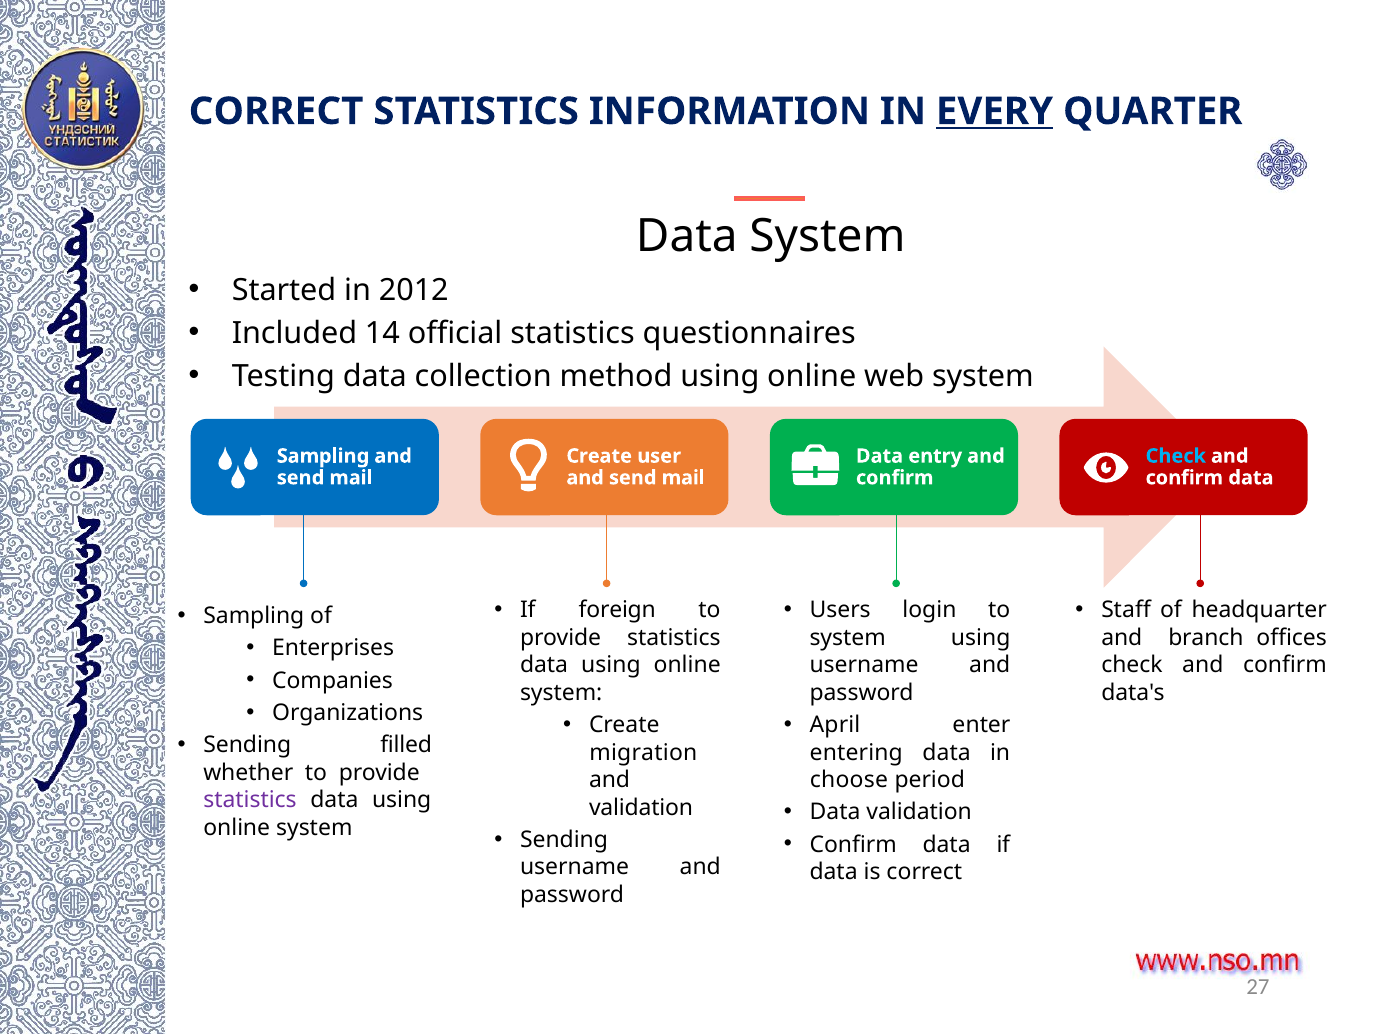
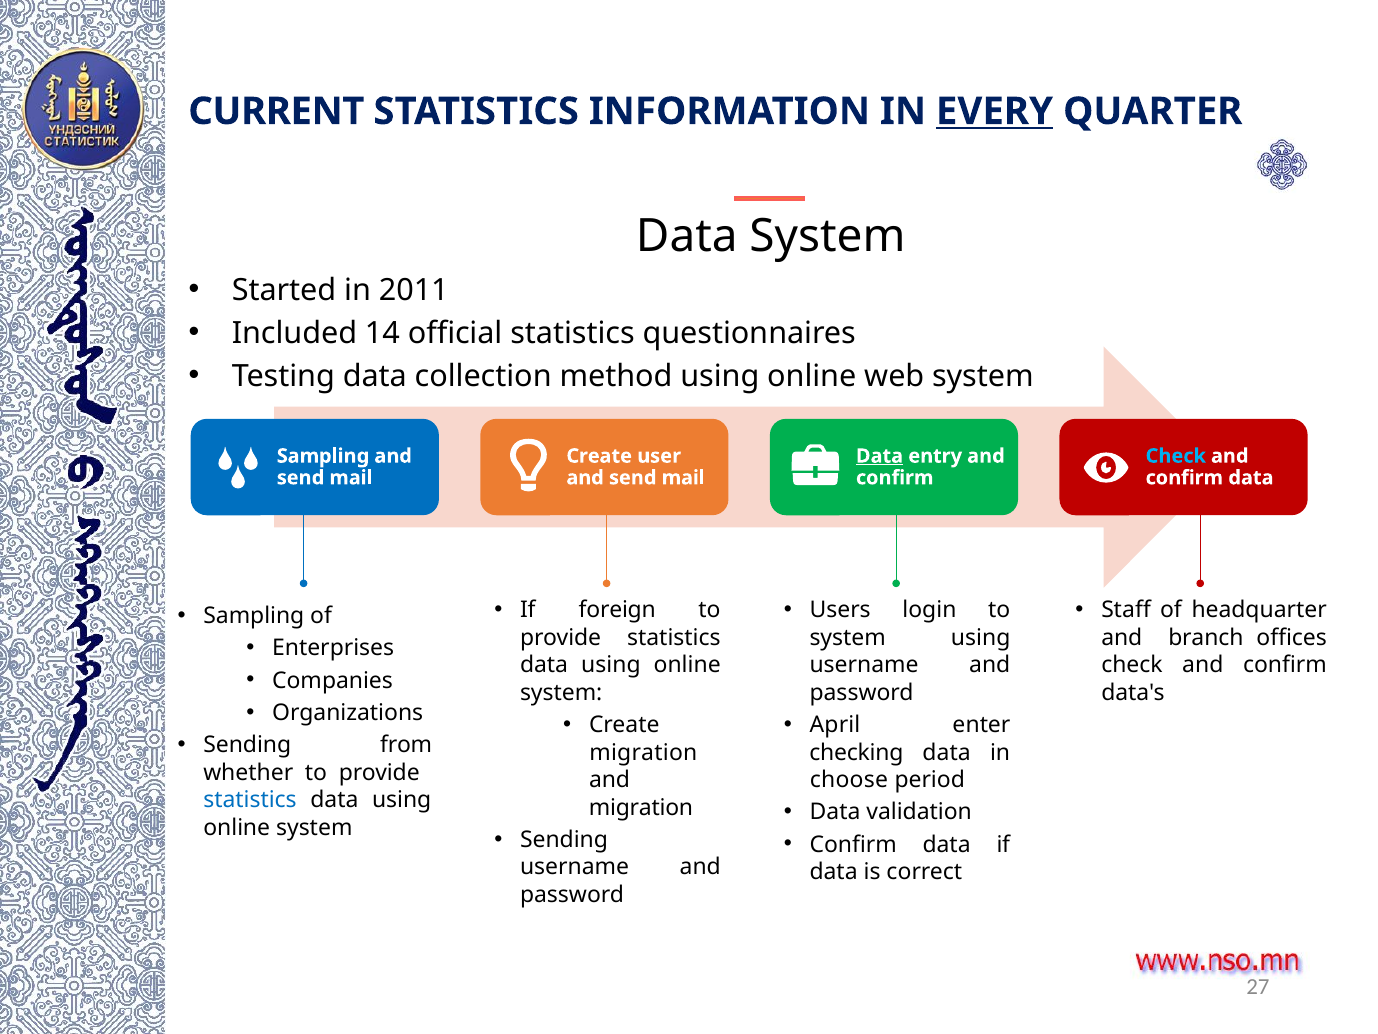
CORRECT: CORRECT -> CURRENT (276, 111)
2012: 2012 -> 2011 (414, 290)
Data underline: none -> present (880, 456)
filled: filled -> from (406, 745)
entering: entering -> checking (856, 752)
statistics colour: purple -> blue (250, 800)
validation: validation -> migration (641, 807)
